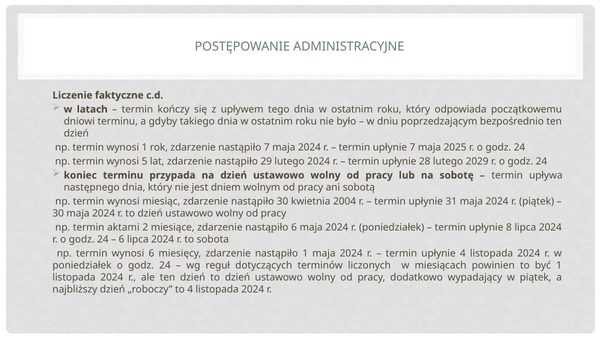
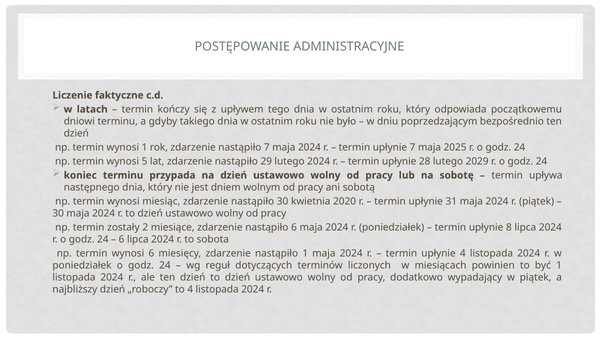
2004: 2004 -> 2020 (345, 201)
aktami: aktami -> zostały (123, 227)
